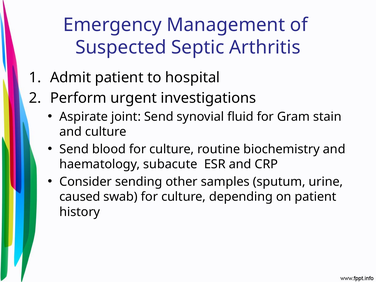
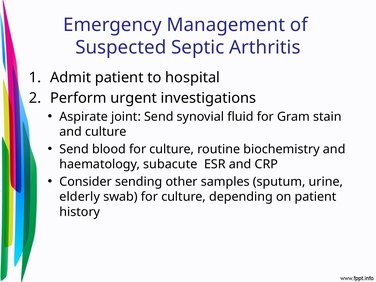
caused: caused -> elderly (80, 197)
